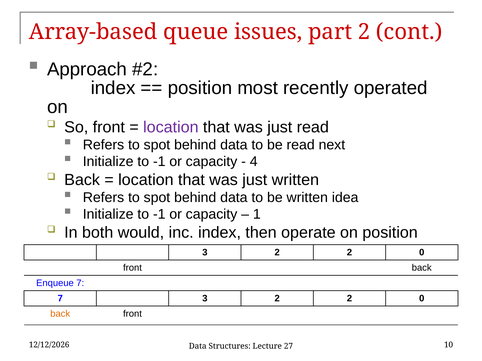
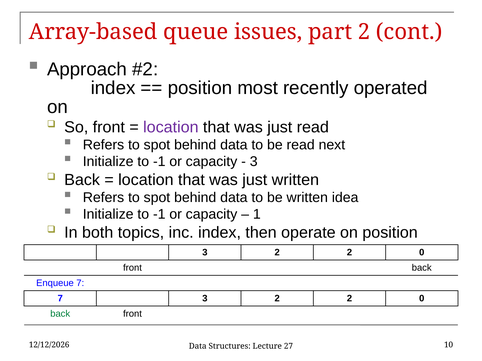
4: 4 -> 3 (254, 162)
would: would -> topics (141, 233)
back colour: orange -> green (60, 314)
